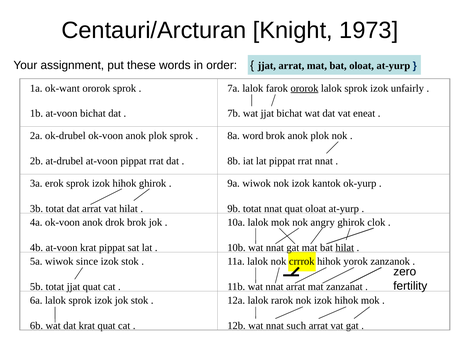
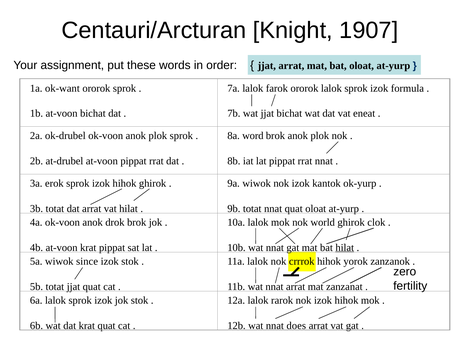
1973: 1973 -> 1907 (369, 30)
ororok underline: present -> none (304, 88)
unfairly: unfairly -> formula (407, 88)
angry: angry -> world (323, 222)
such: such -> does (296, 326)
